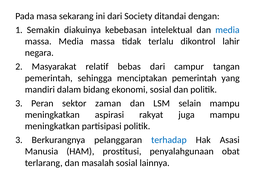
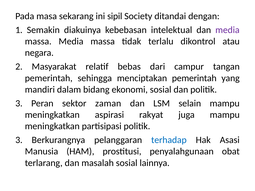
ini dari: dari -> sipil (115, 16)
media colour: blue -> purple (227, 30)
lahir: lahir -> atau (231, 41)
